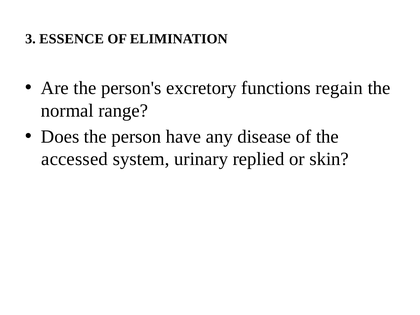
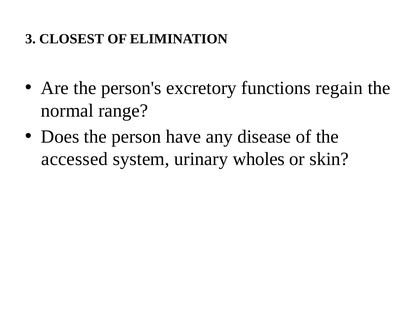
ESSENCE: ESSENCE -> CLOSEST (72, 39)
replied: replied -> wholes (259, 159)
